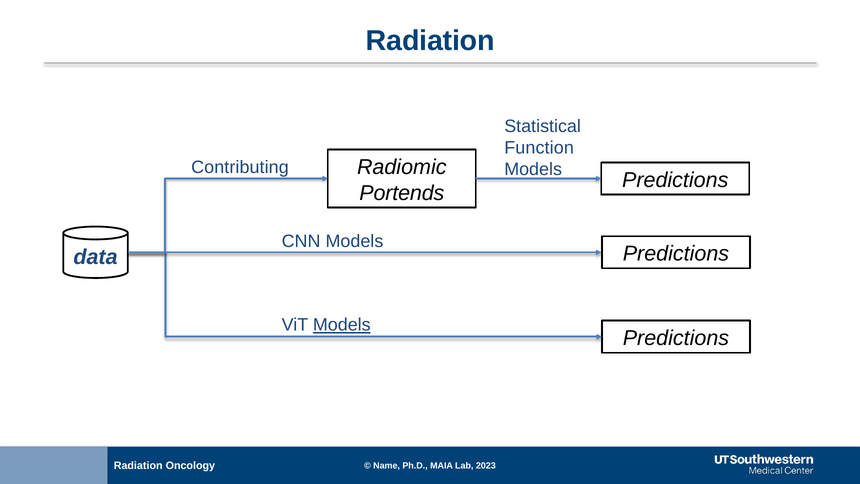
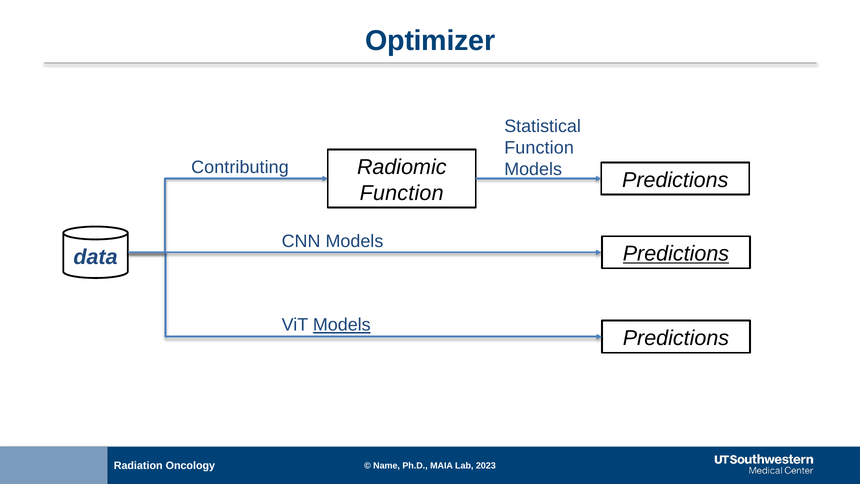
Radiation: Radiation -> Optimizer (430, 41)
Portends: Portends -> Function (402, 193)
Predictions underline: none -> present (676, 254)
